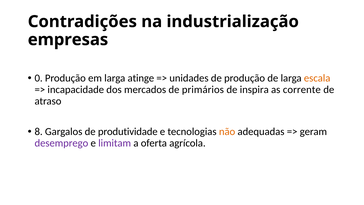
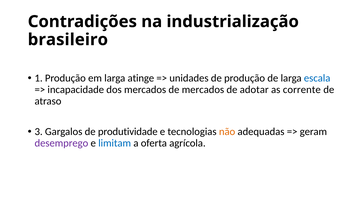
empresas: empresas -> brasileiro (68, 40)
0: 0 -> 1 (39, 78)
escala colour: orange -> blue (317, 78)
de primários: primários -> mercados (203, 90)
inspira: inspira -> adotar (254, 90)
8: 8 -> 3 (39, 132)
limitam colour: purple -> blue (115, 143)
